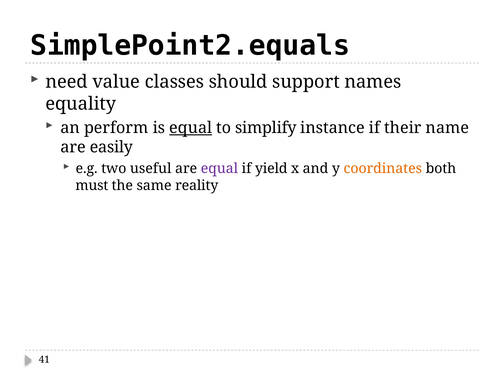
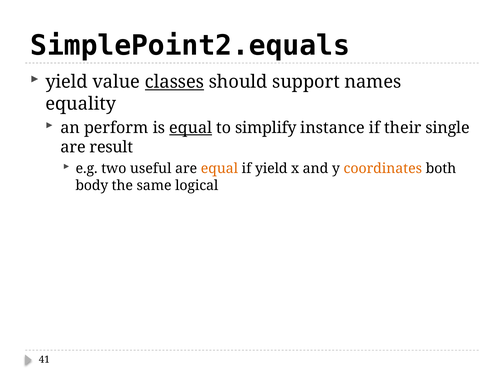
need: need -> yield (67, 82)
classes underline: none -> present (174, 82)
name: name -> single (447, 128)
easily: easily -> result (111, 147)
equal colour: purple -> orange (219, 169)
must: must -> body (92, 185)
reality: reality -> logical (197, 185)
